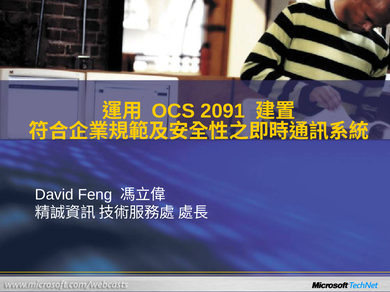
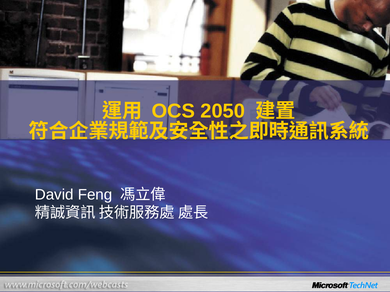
2091: 2091 -> 2050 (223, 111)
